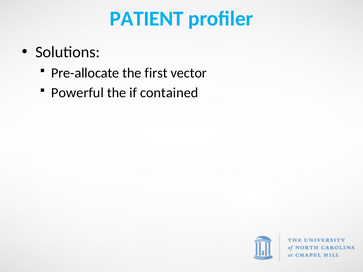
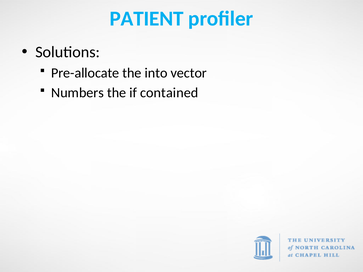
first: first -> into (156, 73)
Powerful: Powerful -> Numbers (78, 93)
